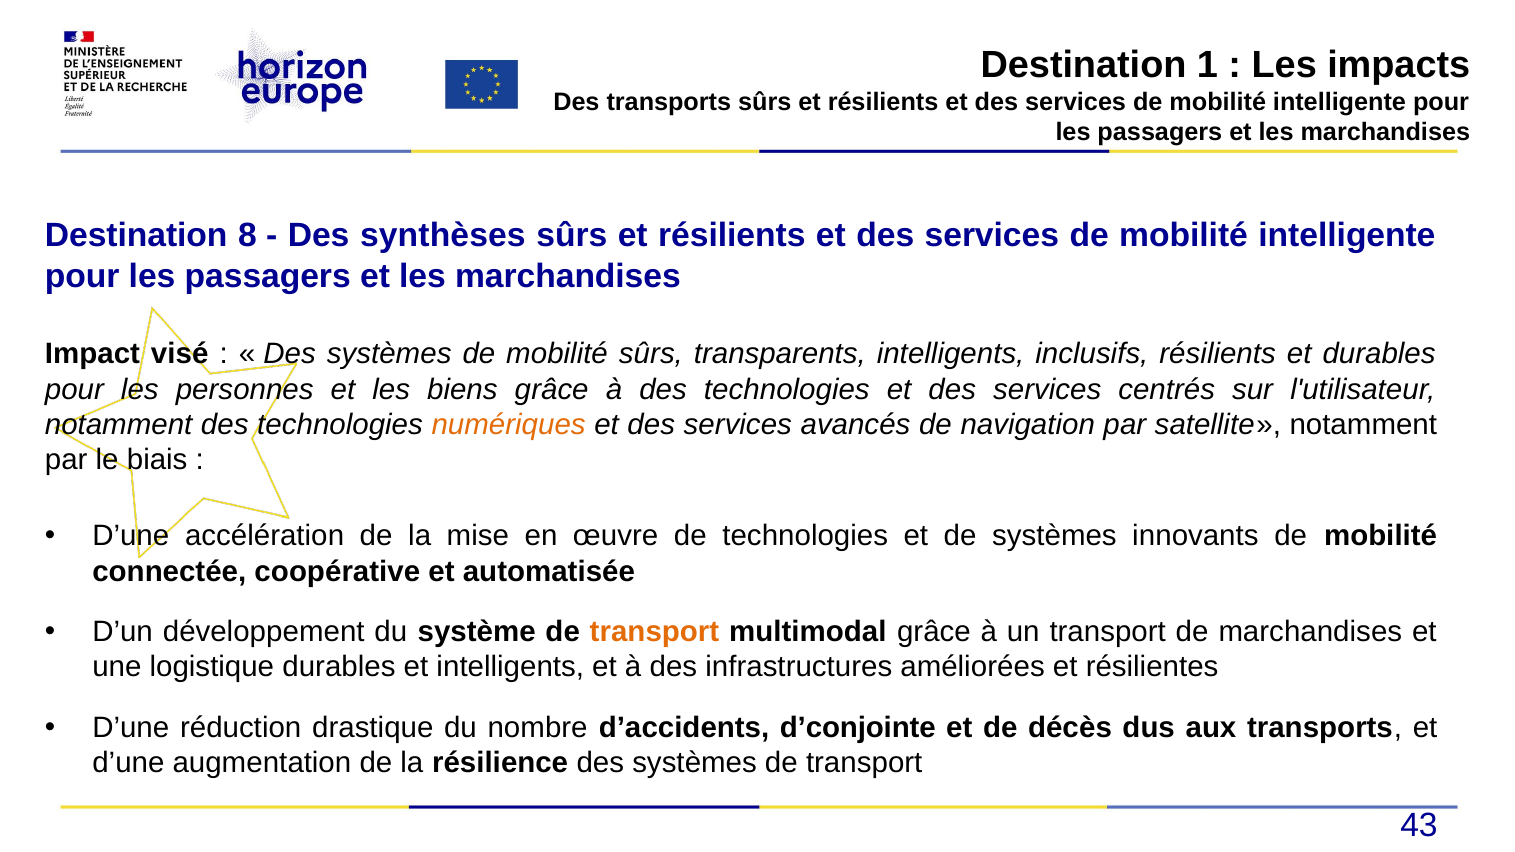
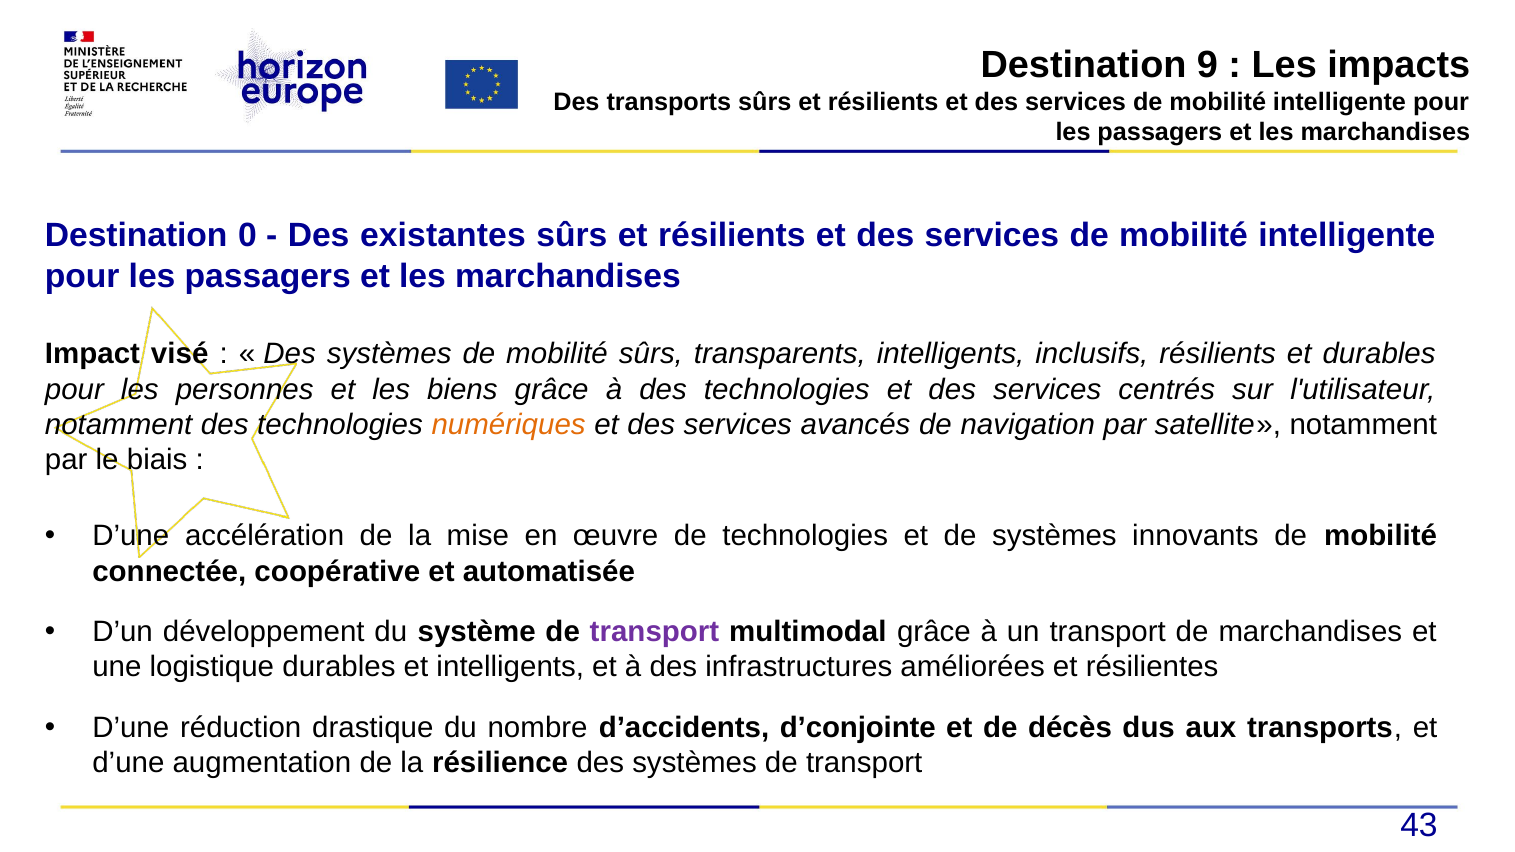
1: 1 -> 9 (1208, 65)
8: 8 -> 0 (248, 236)
synthèses: synthèses -> existantes (443, 236)
transport colour: orange -> purple (654, 632)
